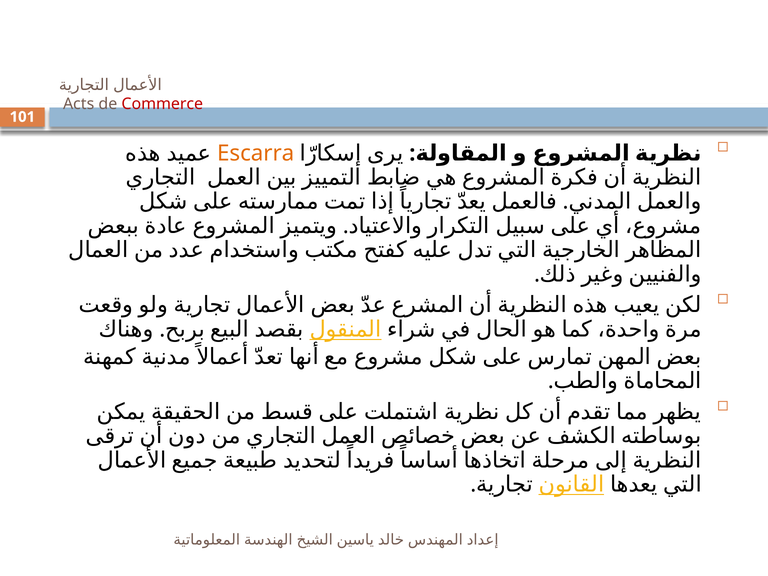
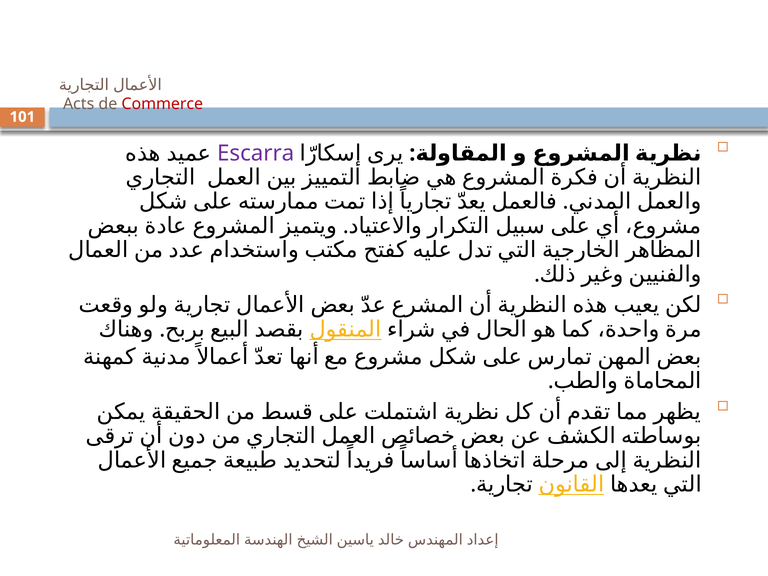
Escarra colour: orange -> purple (256, 153)
